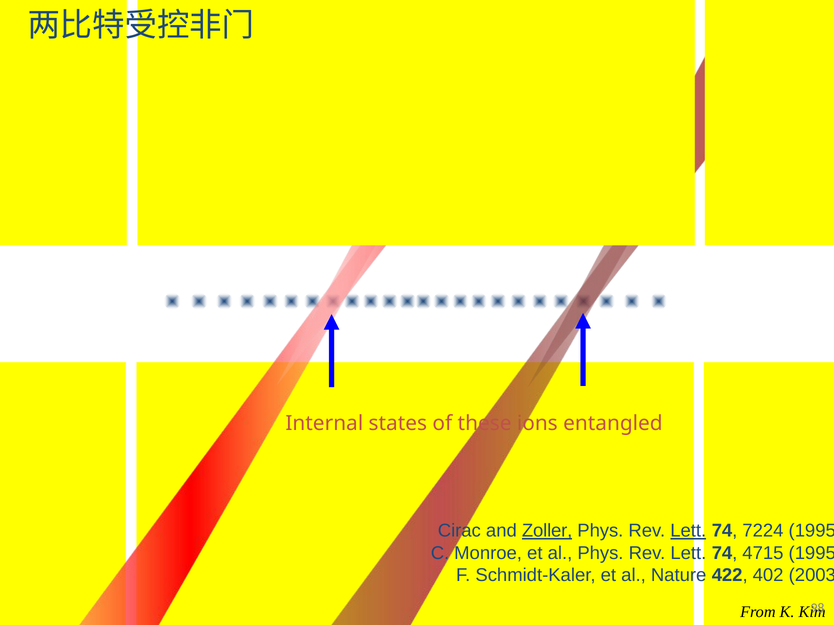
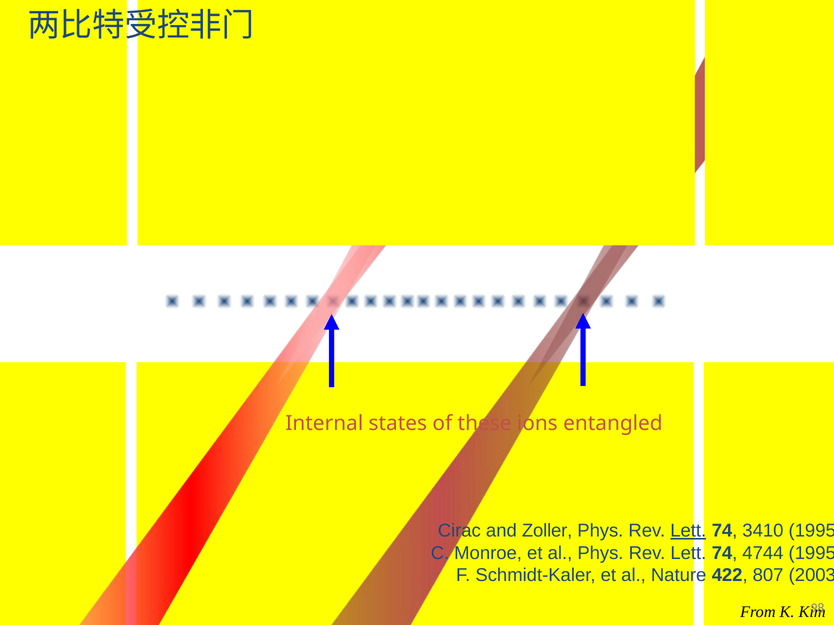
Zoller underline: present -> none (547, 531)
7224: 7224 -> 3410 (763, 531)
4715: 4715 -> 4744 (763, 553)
402: 402 -> 807 (768, 576)
